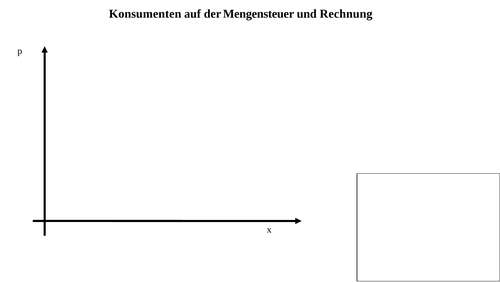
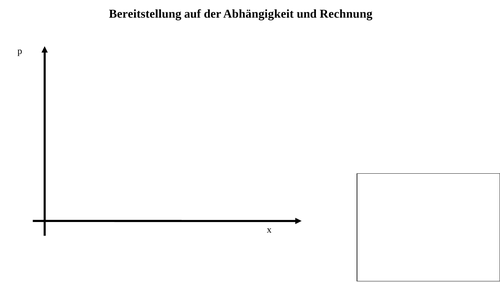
Konsumenten: Konsumenten -> Bereitstellung (145, 14)
Mengensteuer: Mengensteuer -> Abhängigkeit (258, 14)
